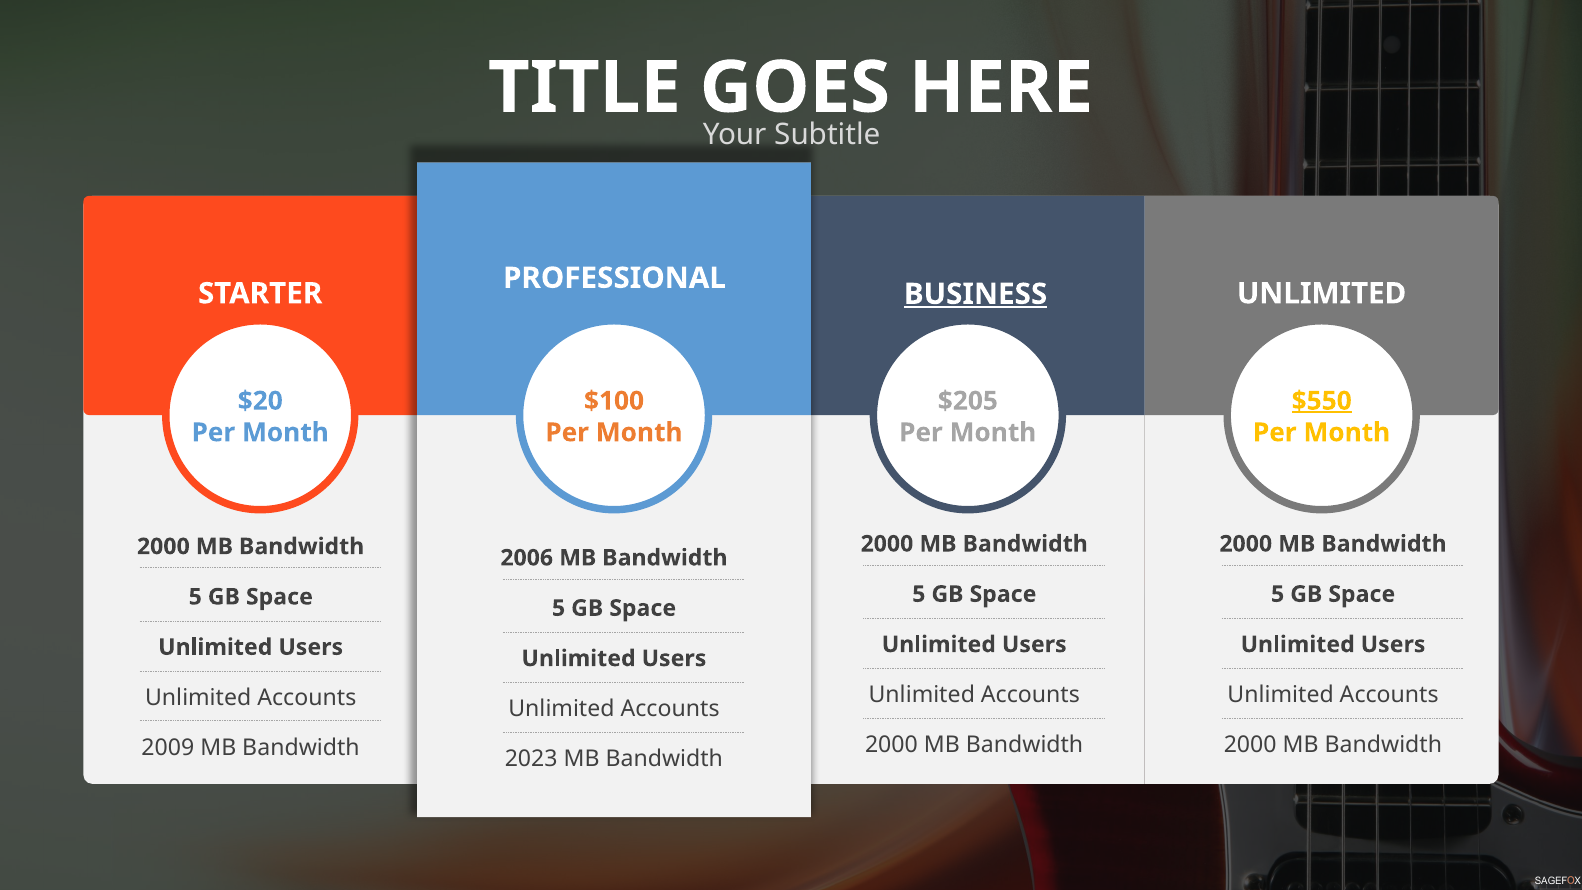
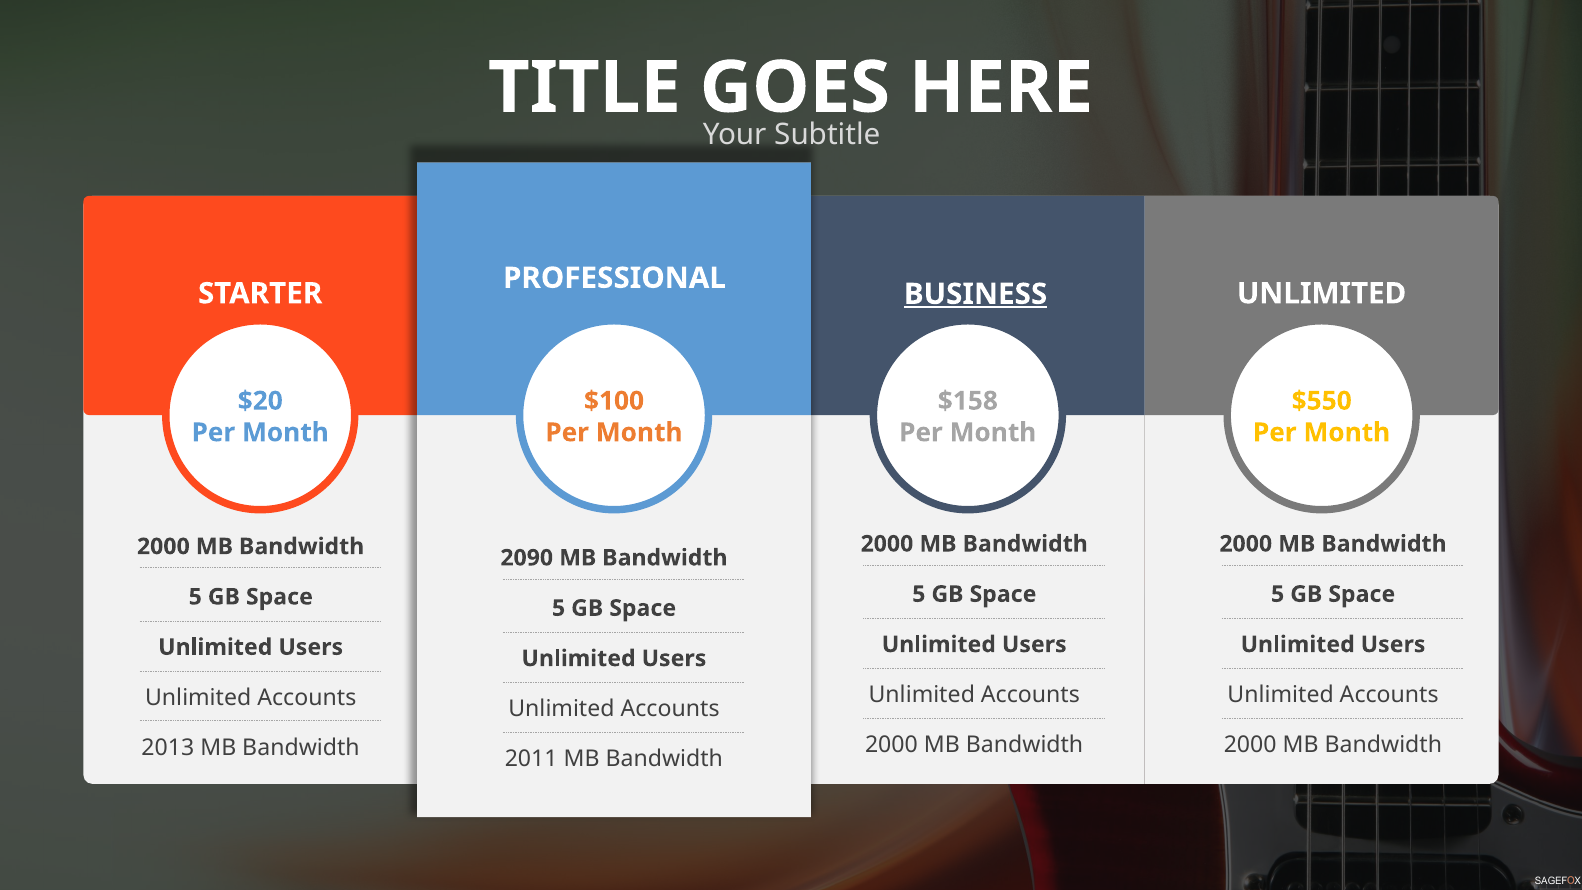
$205: $205 -> $158 (968, 401)
$550 underline: present -> none (1322, 401)
2006: 2006 -> 2090 (527, 558)
2009: 2009 -> 2013 (168, 748)
2023: 2023 -> 2011 (531, 759)
